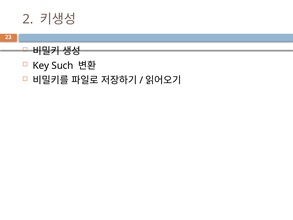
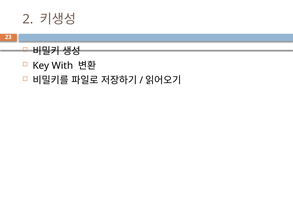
Such: Such -> With (62, 66)
